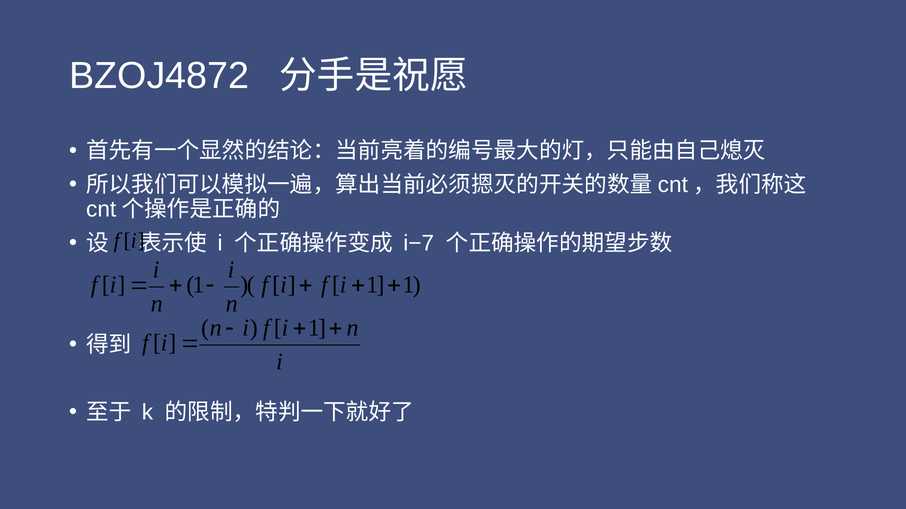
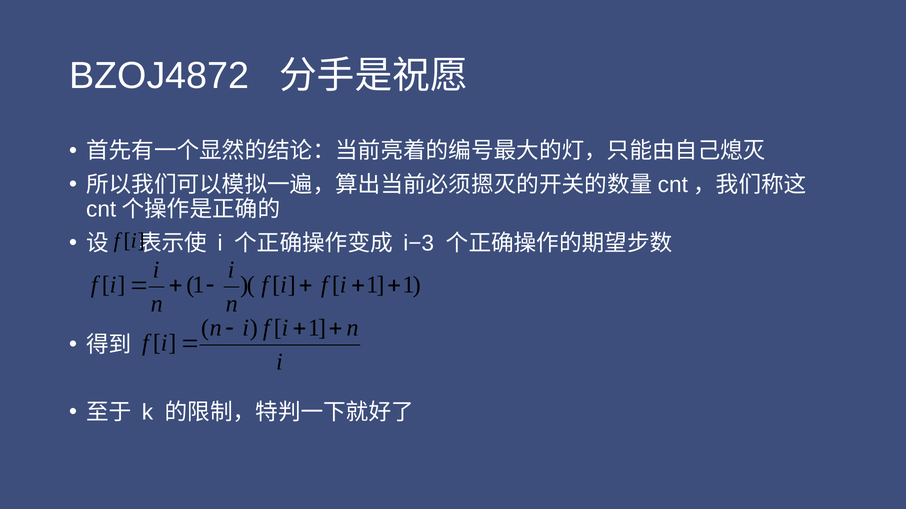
i−7: i−7 -> i−3 (419, 243)
